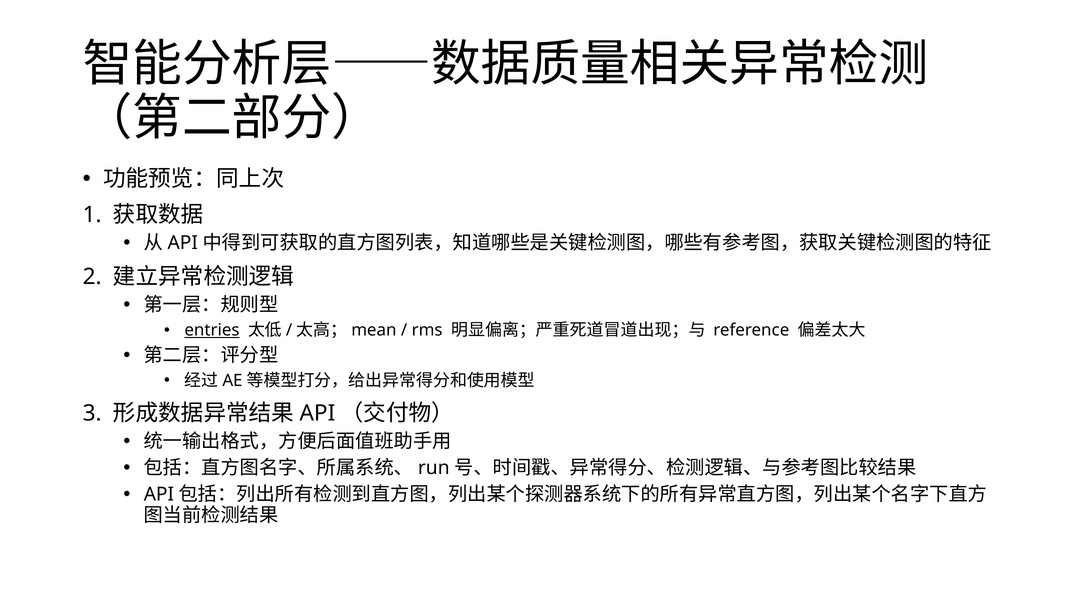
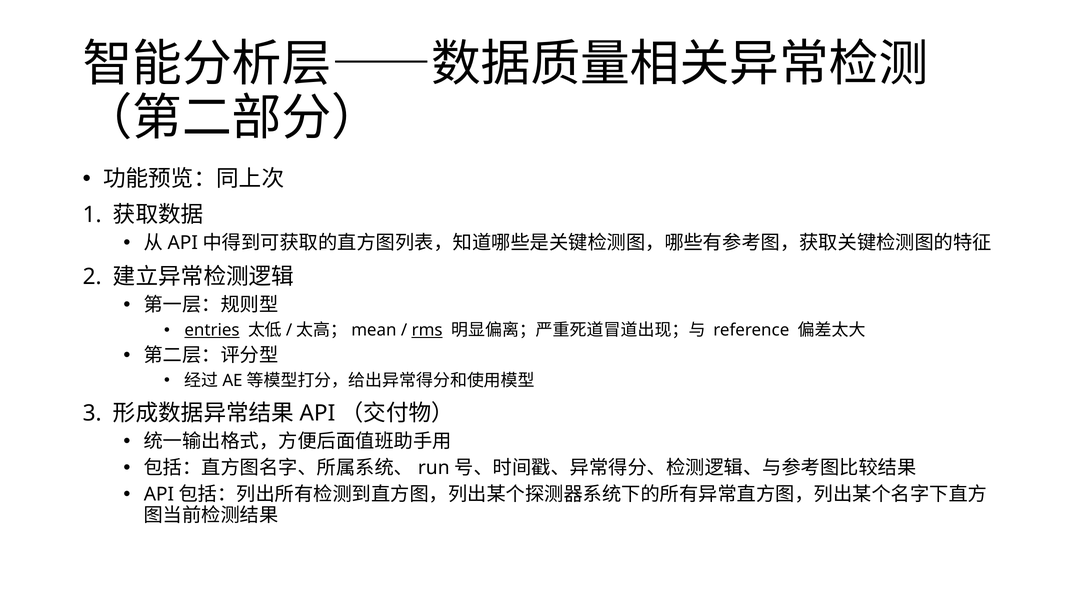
rms underline: none -> present (427, 330)
